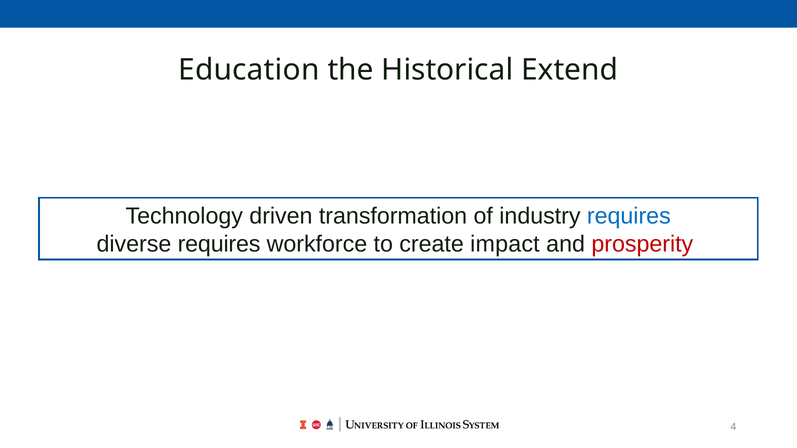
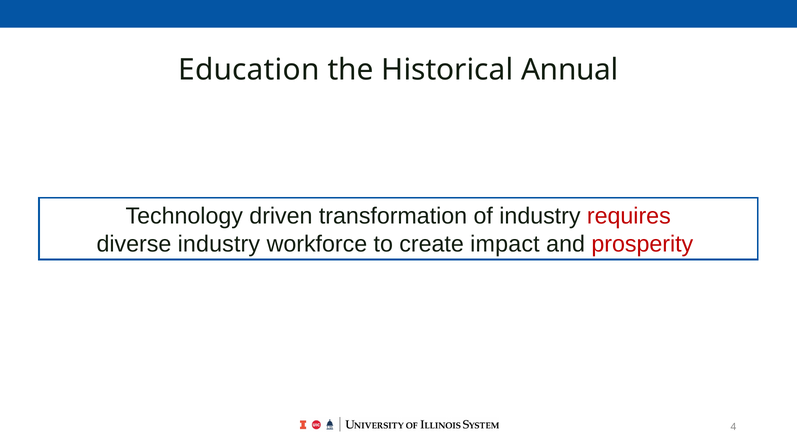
Extend: Extend -> Annual (570, 70)
requires colour: blue -> red (629, 216)
diverse requires: requires -> industry (219, 244)
